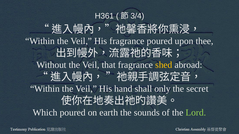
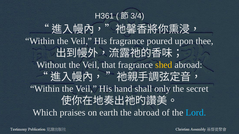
Which poured: poured -> praises (73, 113)
the sounds: sounds -> abroad (147, 113)
Lord colour: light green -> light blue (196, 113)
